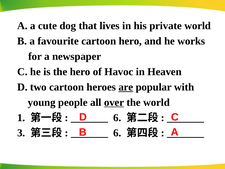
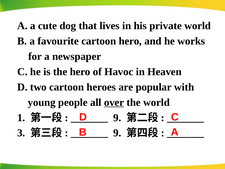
are underline: present -> none (126, 87)
6: 6 -> 9 (117, 117)
6: 6 -> 9 (117, 133)
